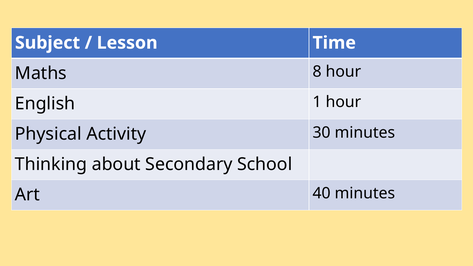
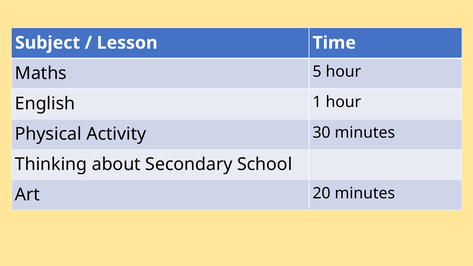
8: 8 -> 5 (317, 72)
40: 40 -> 20 (322, 193)
